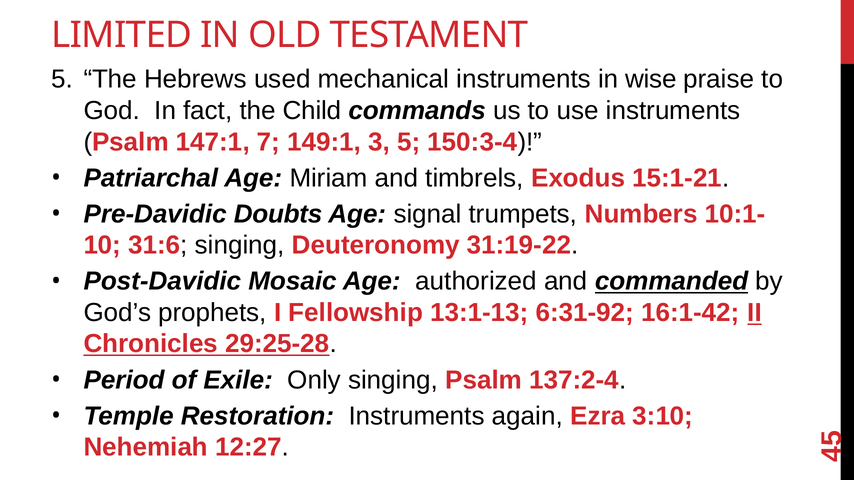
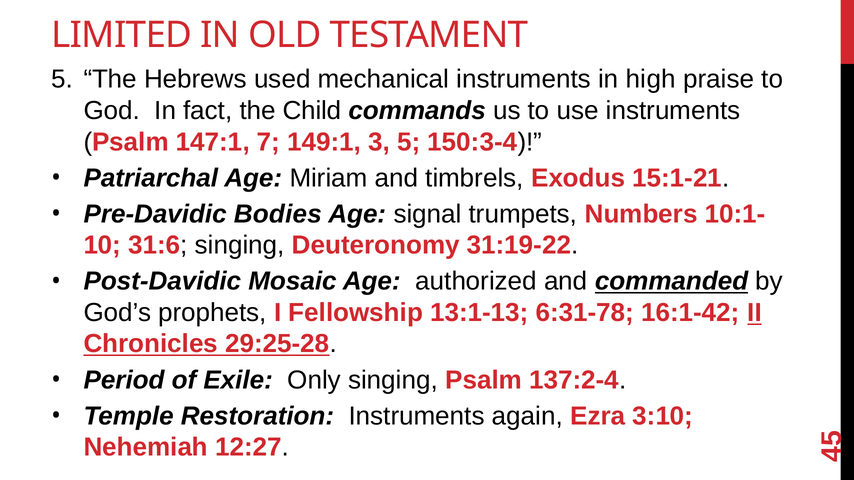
wise: wise -> high (651, 79)
Doubts: Doubts -> Bodies (278, 214)
6:31-92: 6:31-92 -> 6:31-78 (585, 313)
